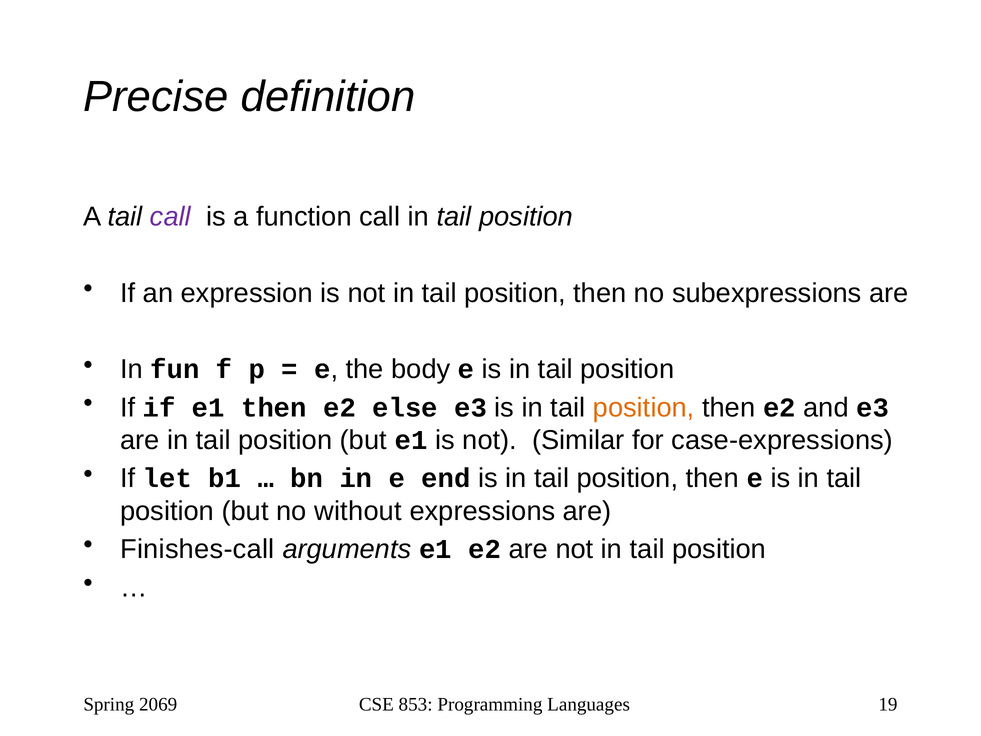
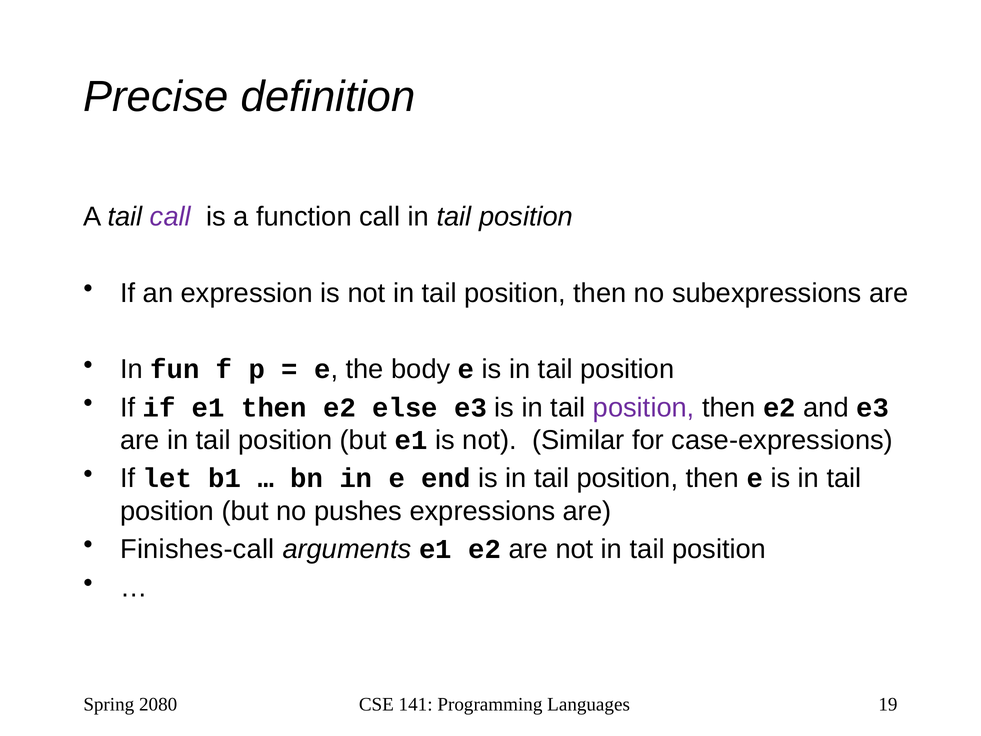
position colour: orange -> purple (644, 407)
without: without -> pushes (358, 511)
2069: 2069 -> 2080 (158, 704)
853: 853 -> 141 (416, 704)
